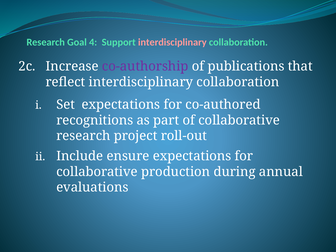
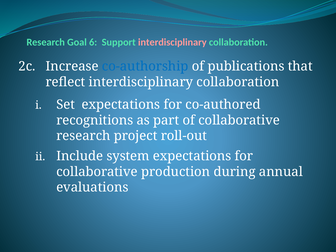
4: 4 -> 6 (93, 42)
co-authorship colour: purple -> blue (145, 66)
ensure: ensure -> system (128, 156)
